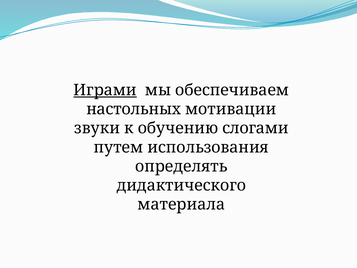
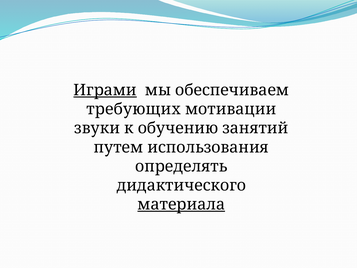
настольных: настольных -> требующих (134, 109)
слогами: слогами -> занятий (255, 128)
материала underline: none -> present (181, 204)
